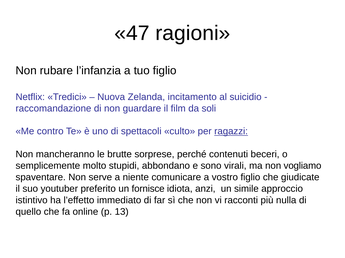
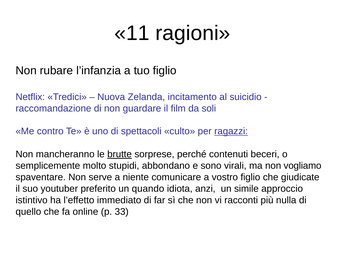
47: 47 -> 11 (132, 33)
brutte underline: none -> present (120, 155)
fornisce: fornisce -> quando (148, 189)
13: 13 -> 33 (122, 212)
